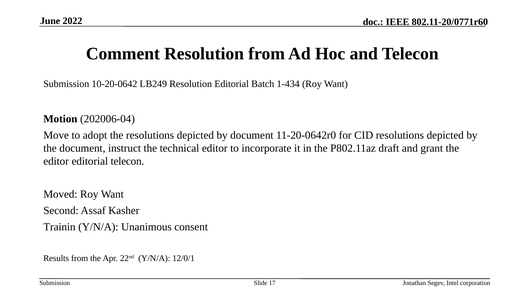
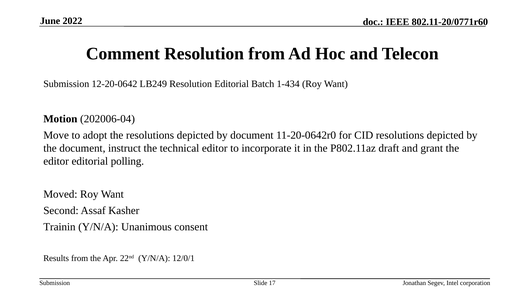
10-20-0642: 10-20-0642 -> 12-20-0642 (114, 84)
editorial telecon: telecon -> polling (127, 162)
